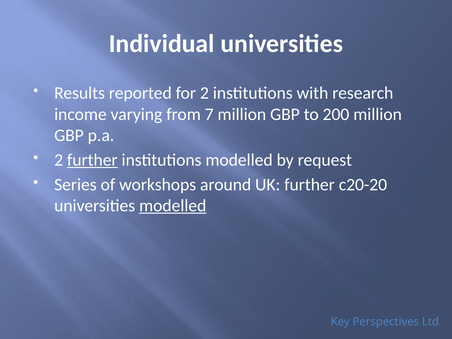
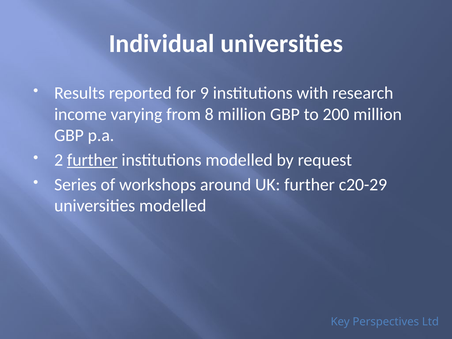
for 2: 2 -> 9 (204, 93)
7: 7 -> 8 (209, 114)
c20-20: c20-20 -> c20-29 (363, 185)
modelled underline: present -> none (173, 206)
